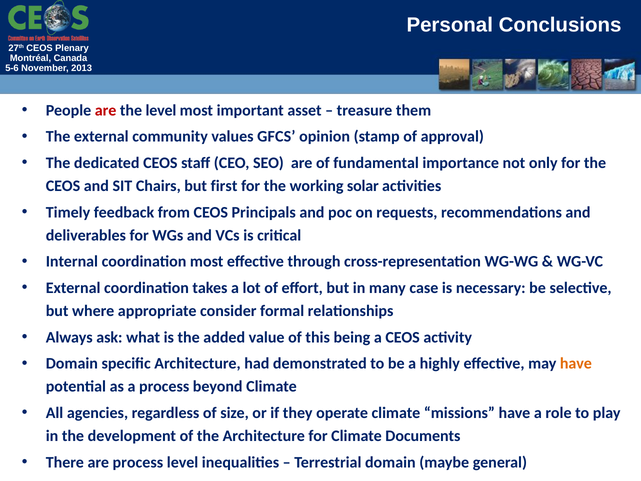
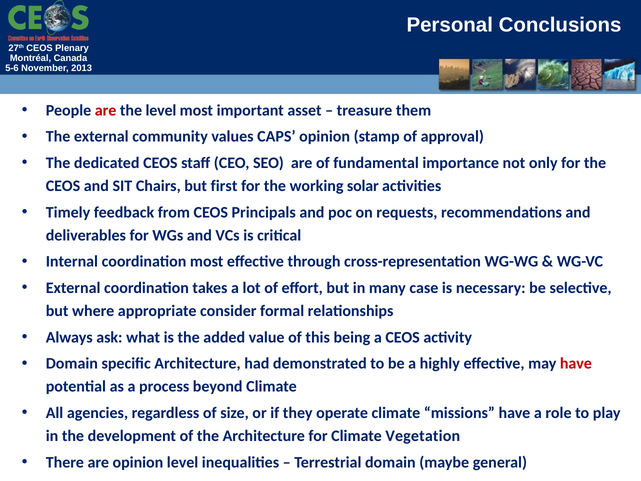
GFCS: GFCS -> CAPS (276, 137)
have colour: orange -> red (576, 363)
Documents: Documents -> Vegetation (423, 436)
are process: process -> opinion (138, 462)
